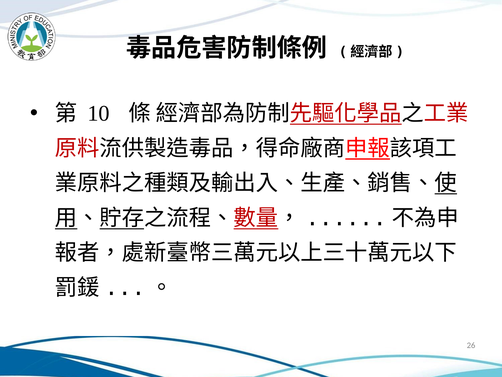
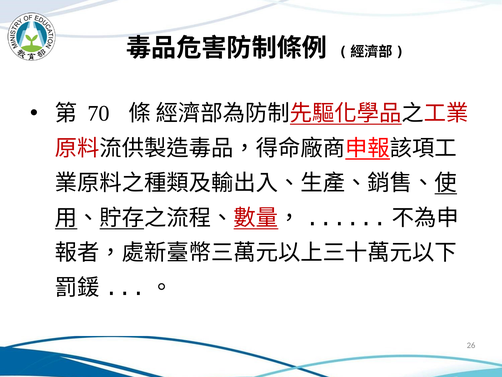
10: 10 -> 70 (99, 113)
